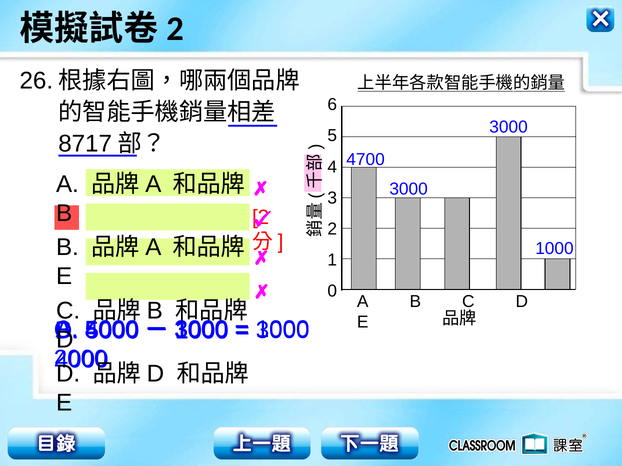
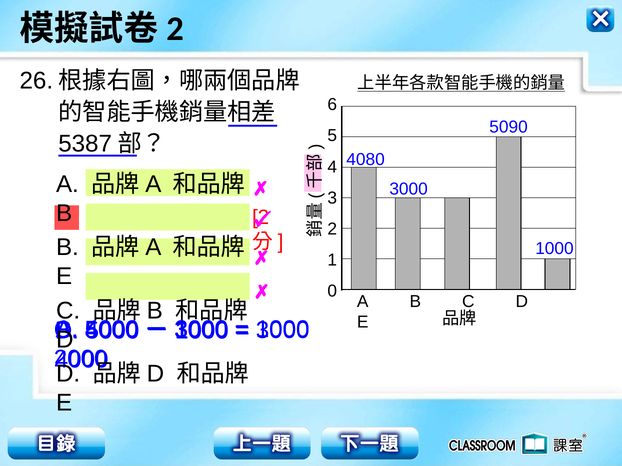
3000: 3000 -> 5090 (509, 127)
8717: 8717 -> 5387 (85, 144)
4700: 4700 -> 4080 (366, 159)
